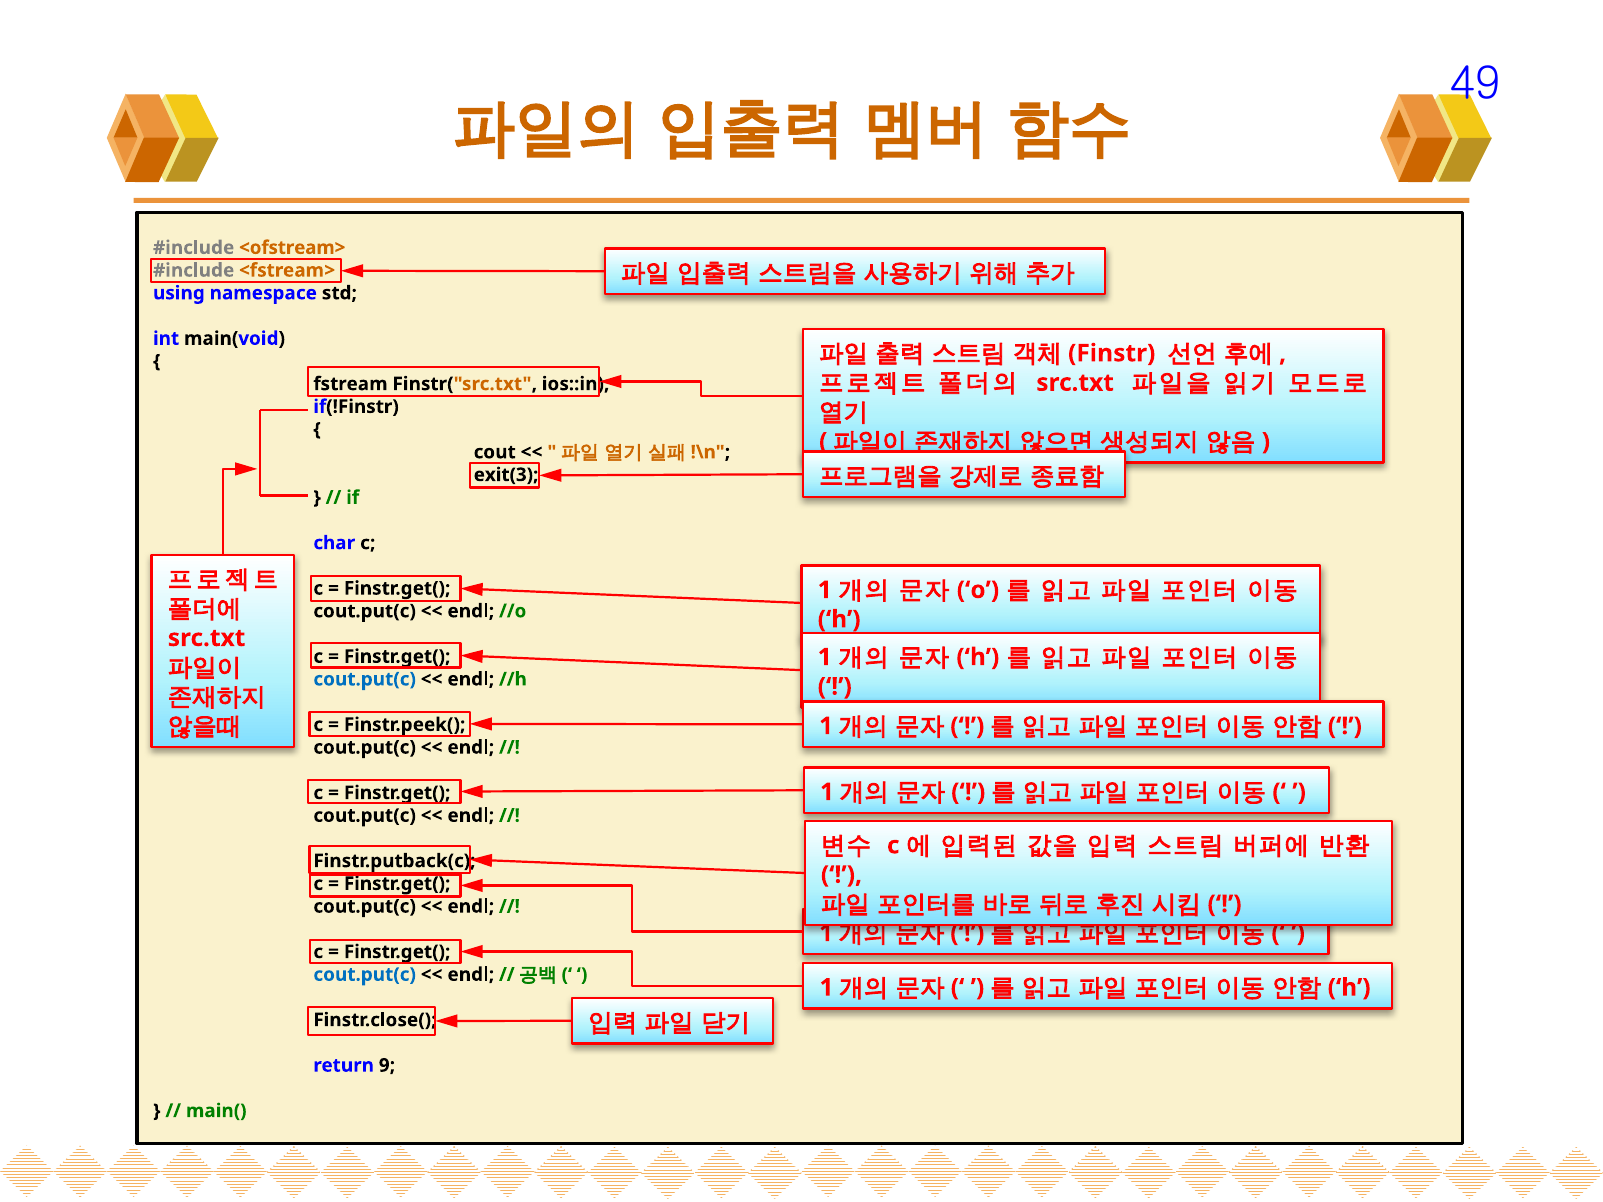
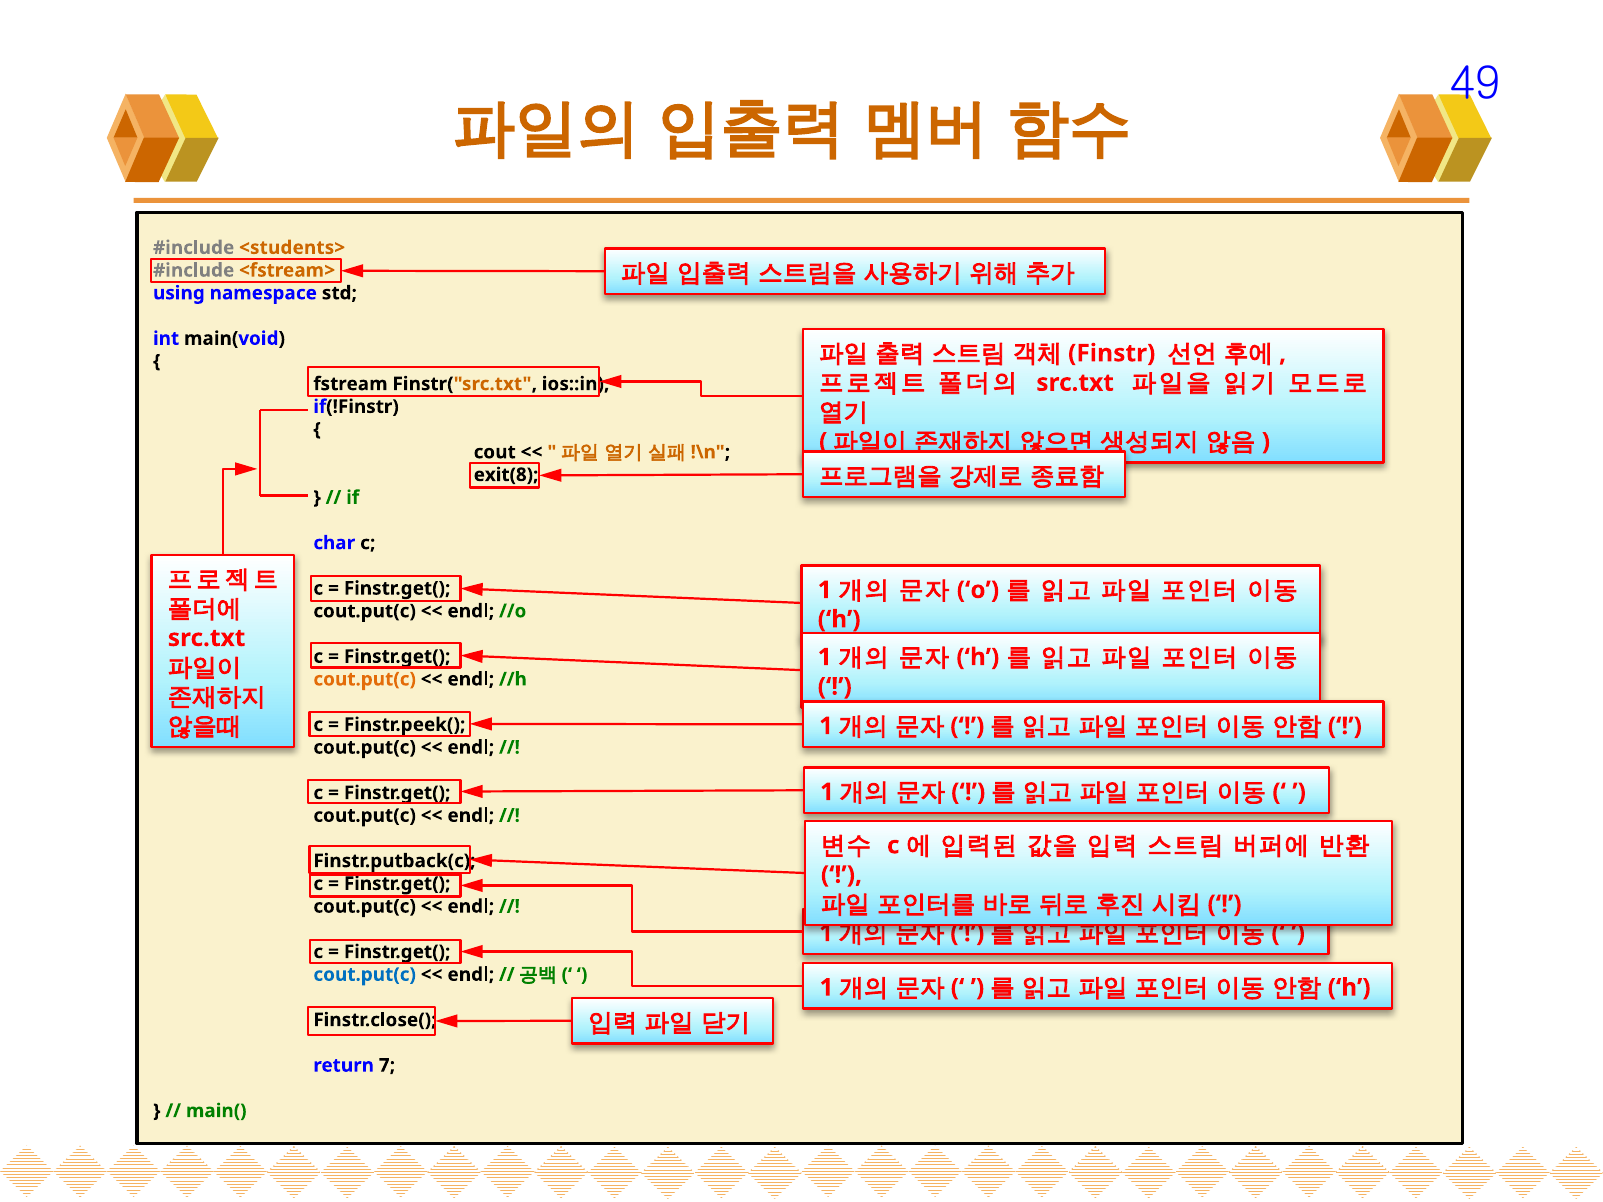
<ofstream>: <ofstream> -> <students> (292, 248)
exit(3: exit(3 -> exit(8 (506, 475)
cout.put(c colour: blue -> orange (365, 679)
9: 9 -> 7 (387, 1066)
